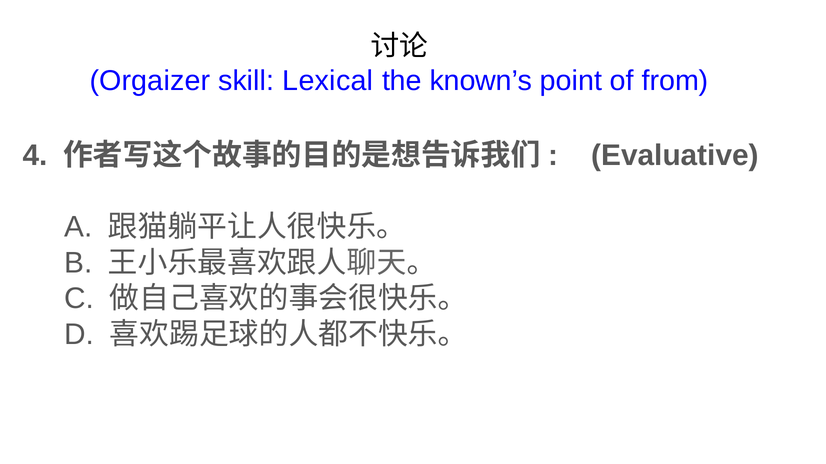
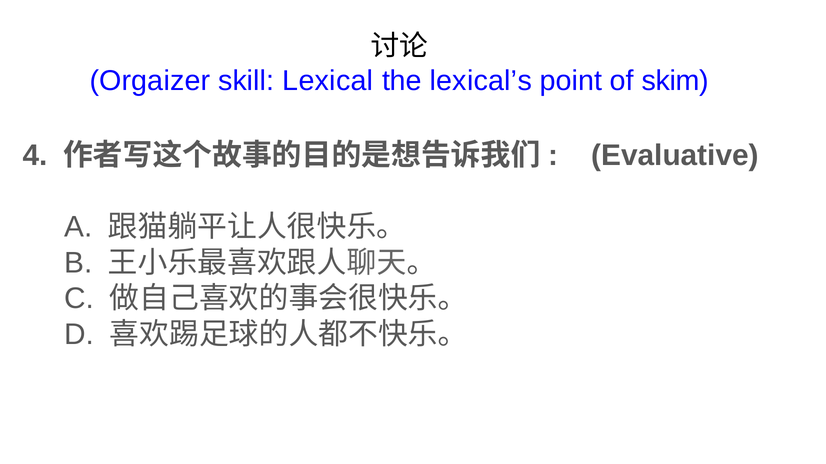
known’s: known’s -> lexical’s (481, 81)
from: from -> skim (675, 81)
